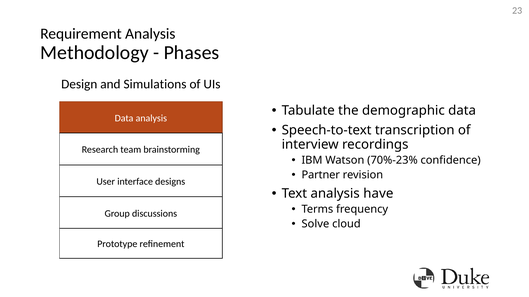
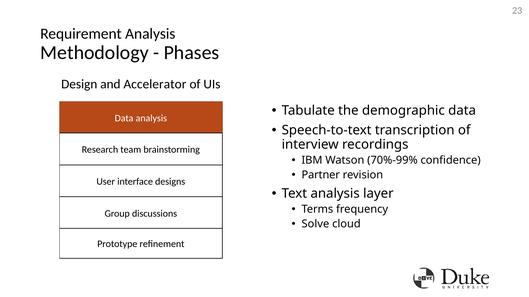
Simulations: Simulations -> Accelerator (155, 84)
70%-23%: 70%-23% -> 70%-99% (392, 161)
have: have -> layer (378, 194)
